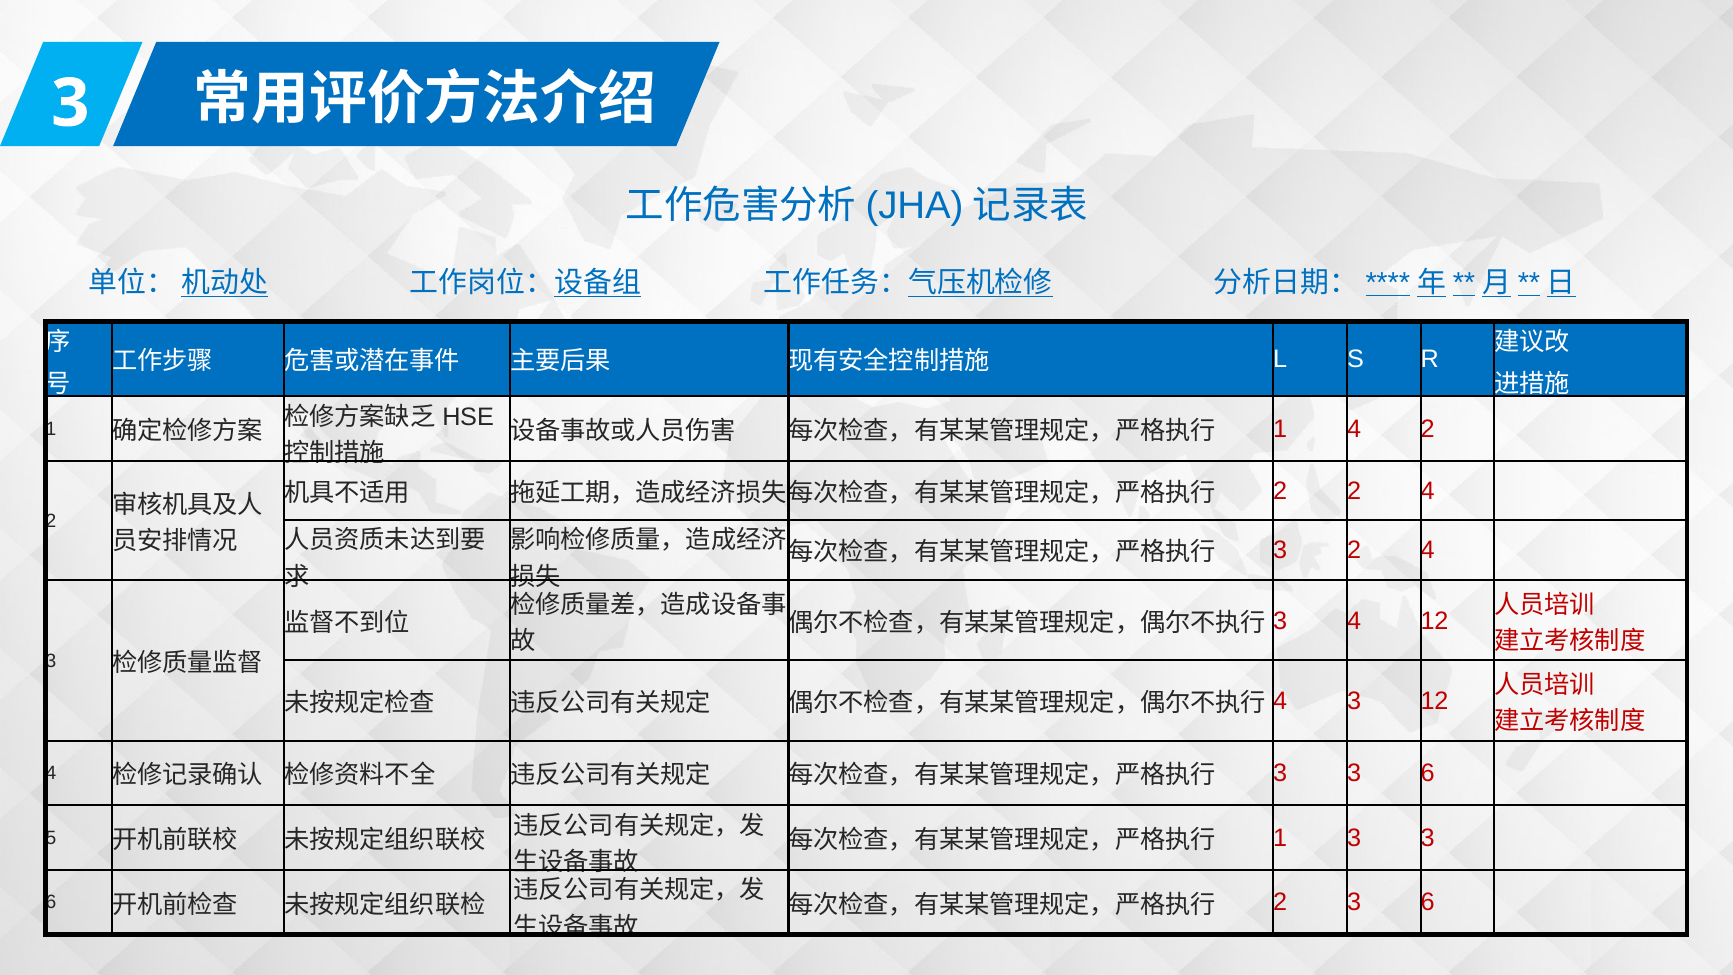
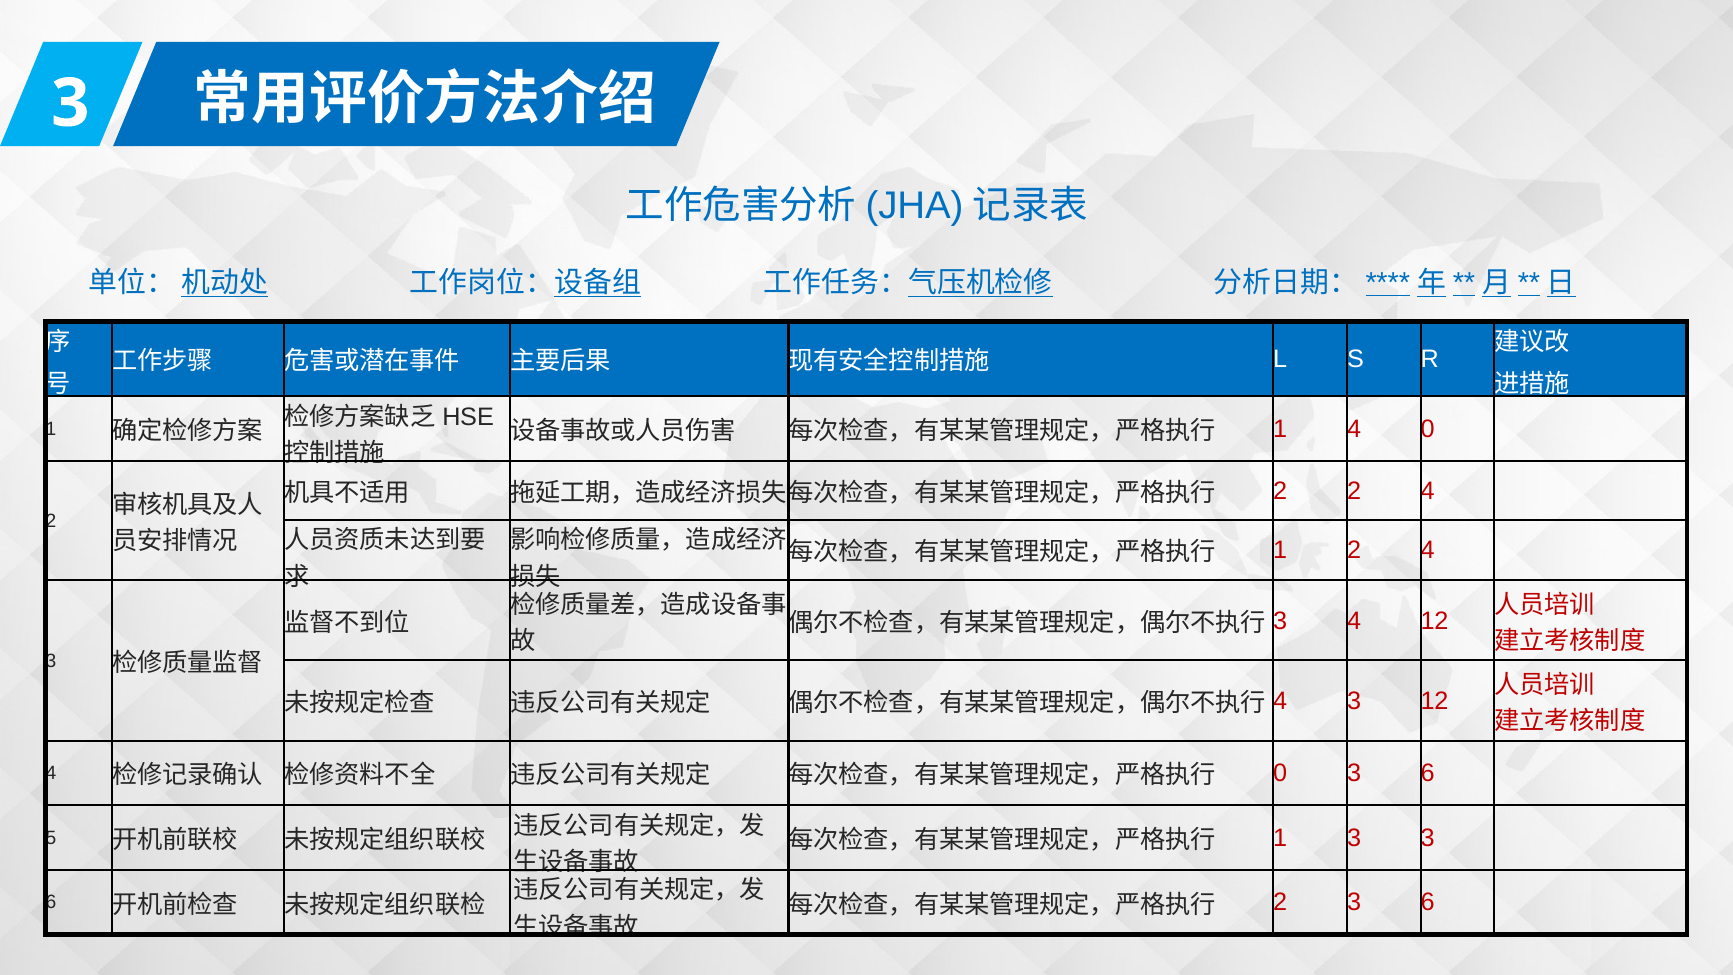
4 2: 2 -> 0 (1428, 429)
3: 3 -> 1 (1280, 550)
3: 3 -> 0 (1280, 773)
